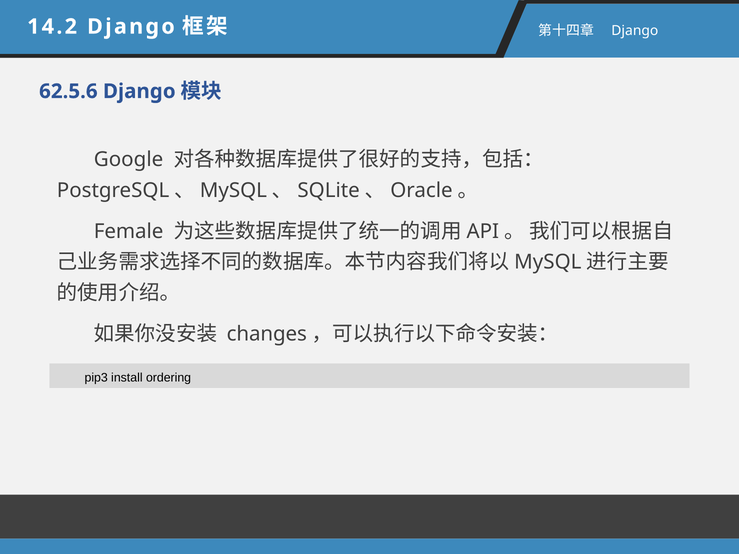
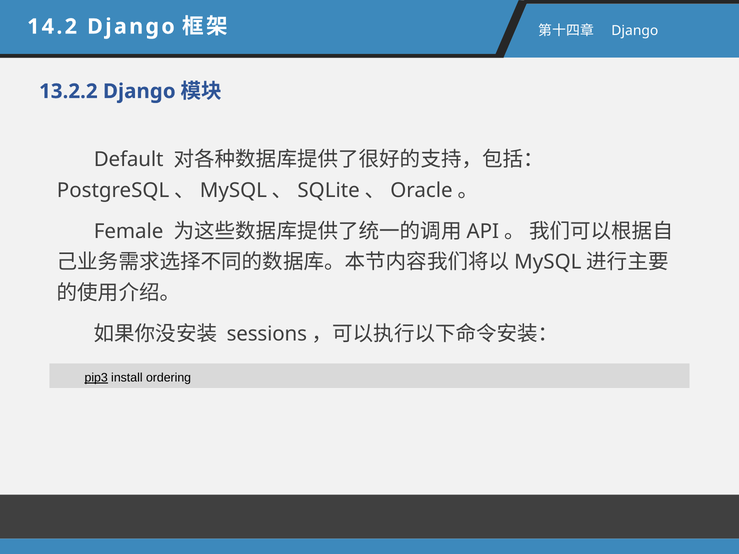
62.5.6: 62.5.6 -> 13.2.2 (68, 91)
Google: Google -> Default (129, 160)
changes: changes -> sessions (267, 334)
pip3 underline: none -> present (96, 378)
